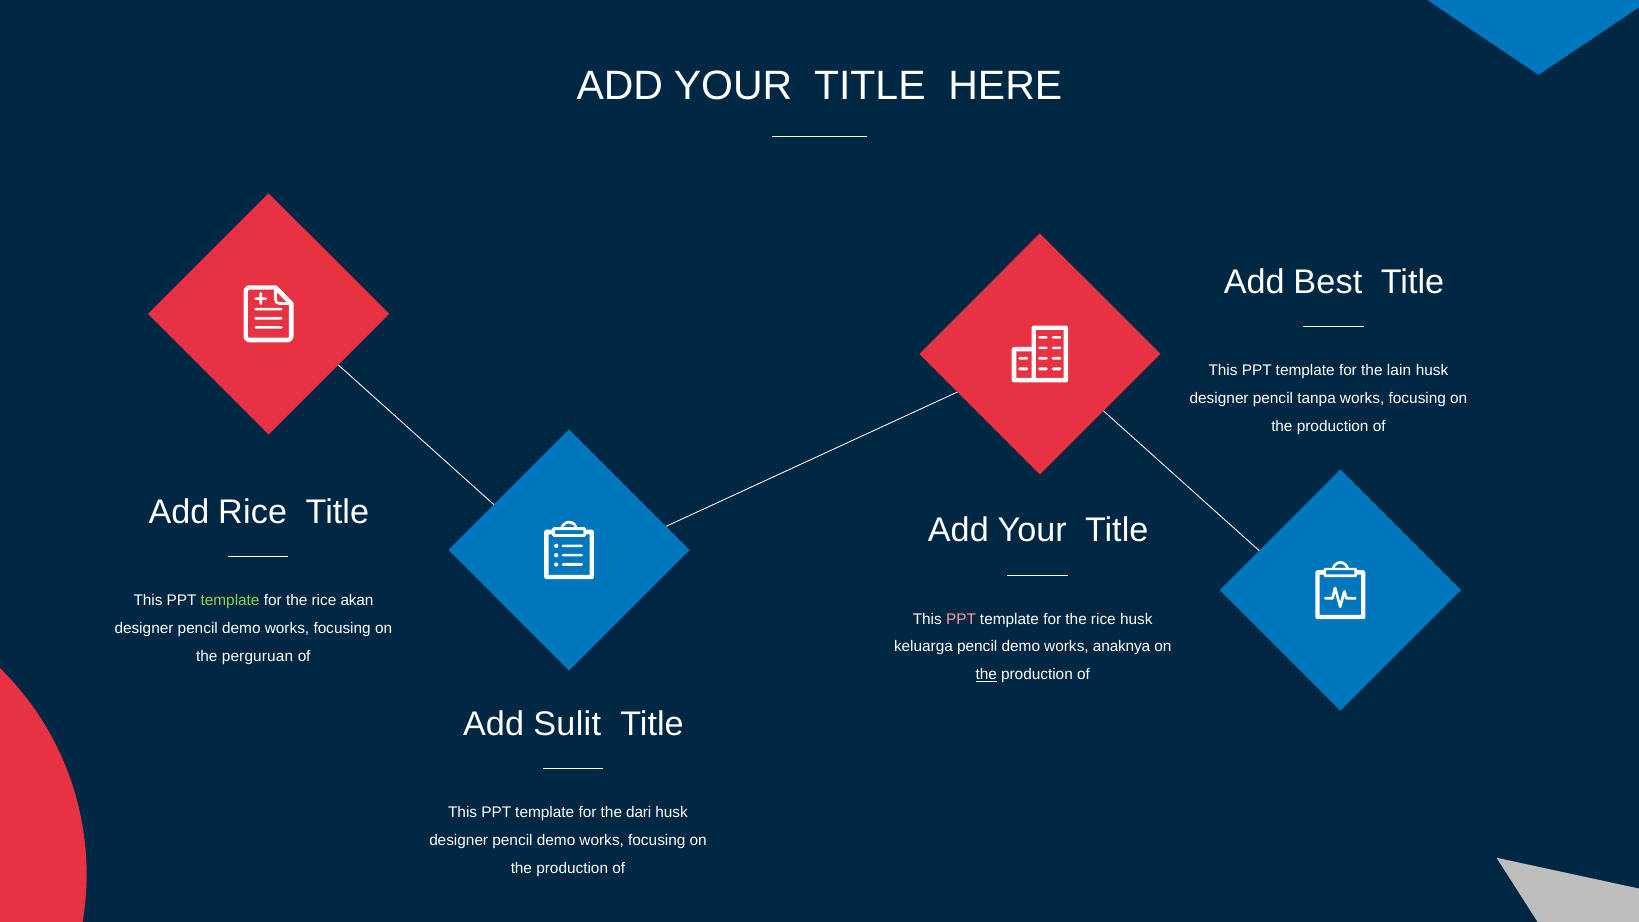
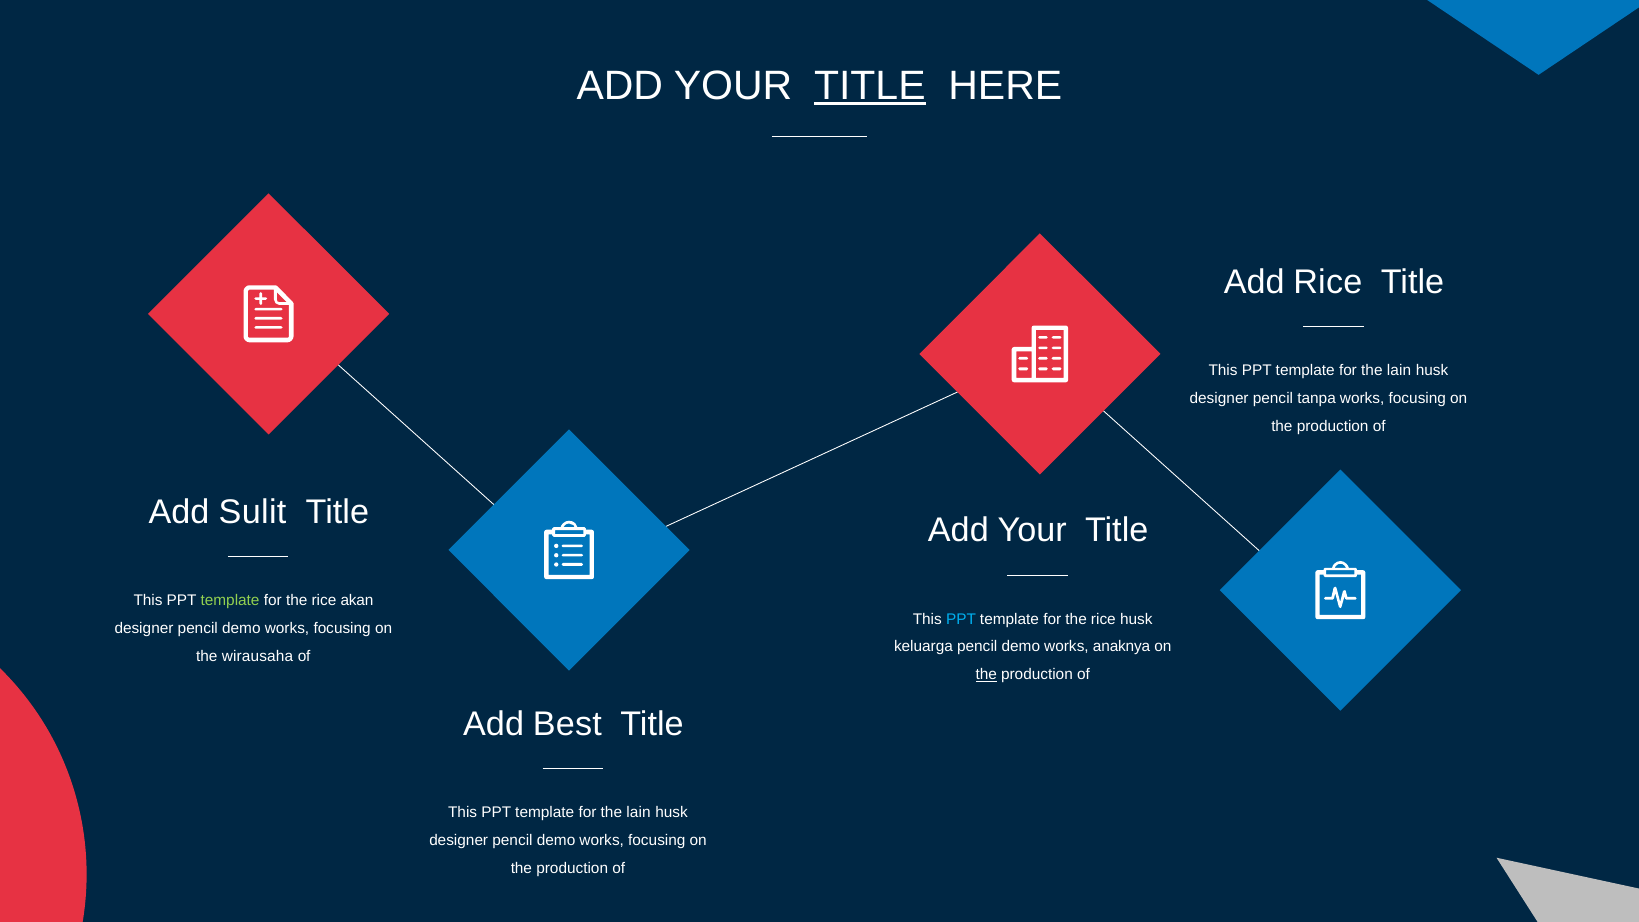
TITLE underline: none -> present (870, 86)
Add Best: Best -> Rice (1328, 282)
Add Rice: Rice -> Sulit (253, 512)
PPT colour: pink -> light blue (961, 619)
perguruan: perguruan -> wirausaha (257, 656)
Sulit: Sulit -> Best (567, 724)
dari: dari -> lain (639, 813)
